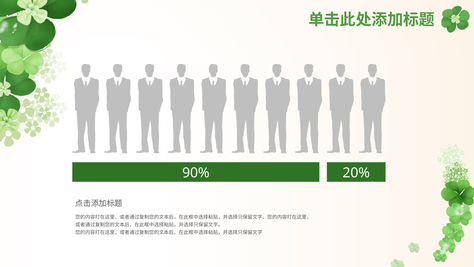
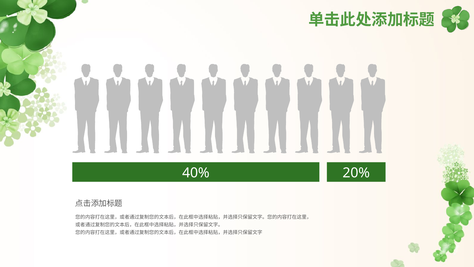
90%: 90% -> 40% (196, 173)
